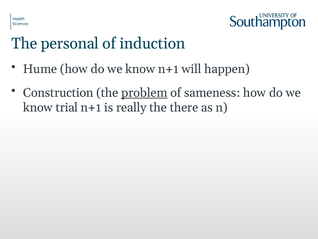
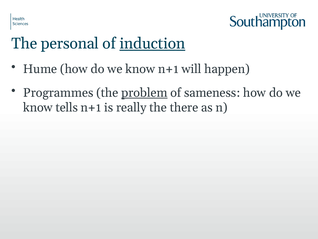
induction underline: none -> present (152, 44)
Construction: Construction -> Programmes (58, 93)
trial: trial -> tells (67, 107)
